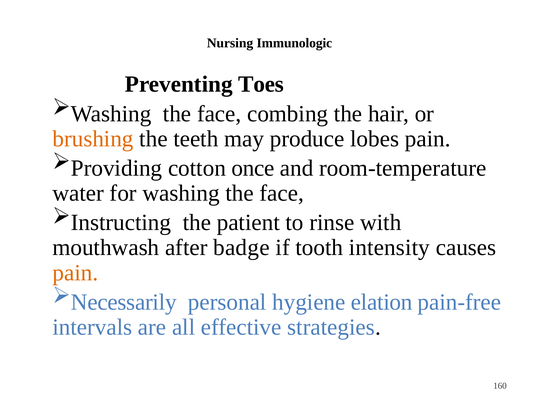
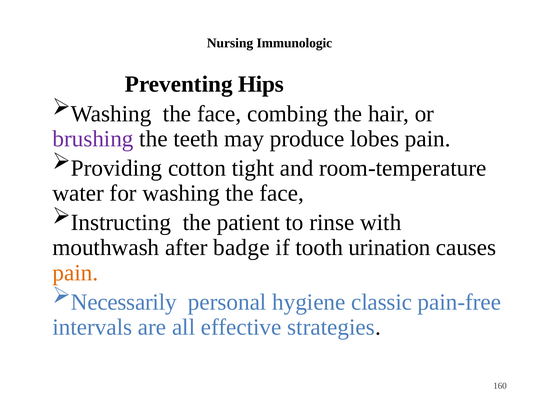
Toes: Toes -> Hips (261, 84)
brushing colour: orange -> purple (93, 139)
once: once -> tight (253, 168)
intensity: intensity -> urination (390, 248)
elation: elation -> classic (382, 302)
